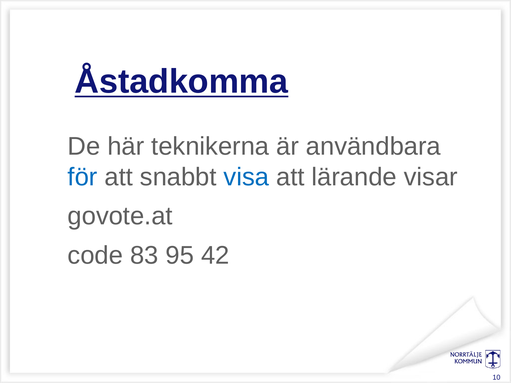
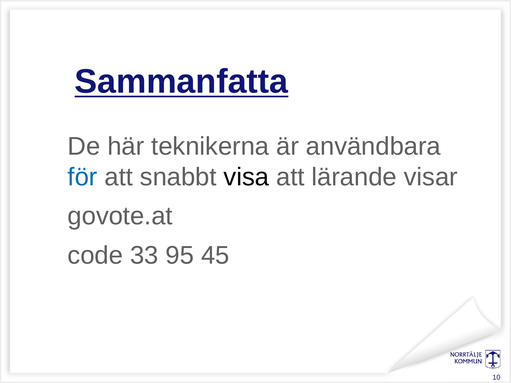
Åstadkomma: Åstadkomma -> Sammanfatta (181, 82)
visa colour: blue -> black (246, 177)
83: 83 -> 33 (144, 256)
42: 42 -> 45 (215, 256)
